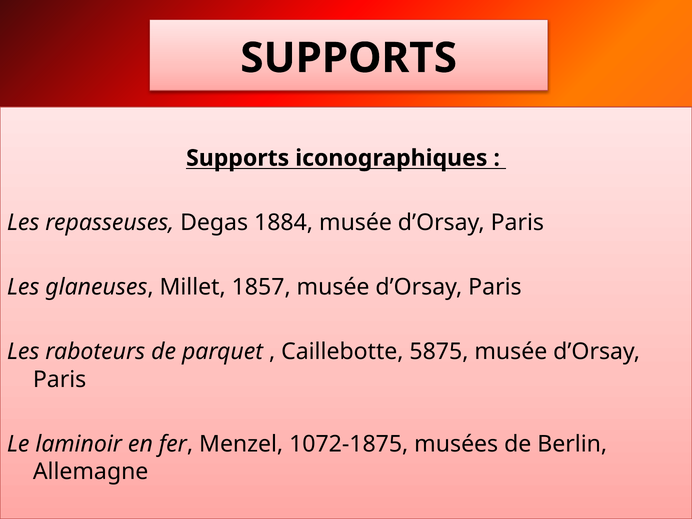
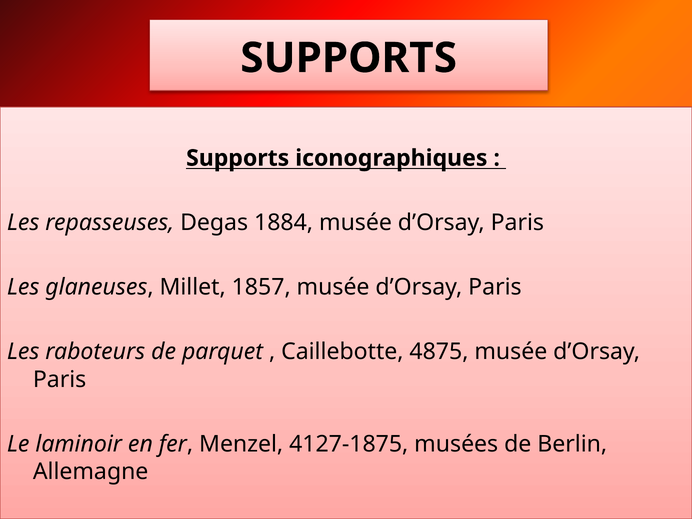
5875: 5875 -> 4875 (439, 352)
1072-1875: 1072-1875 -> 4127-1875 (349, 444)
